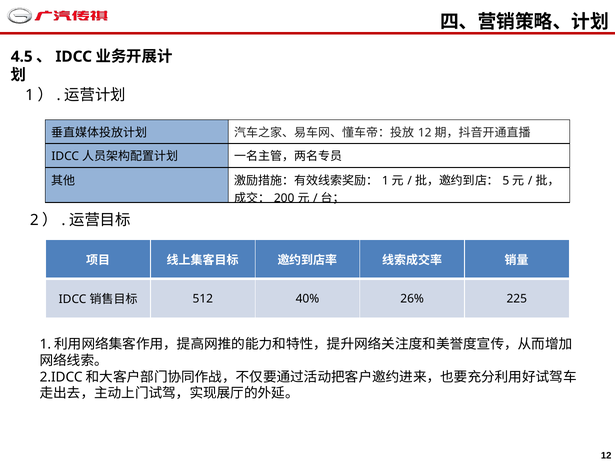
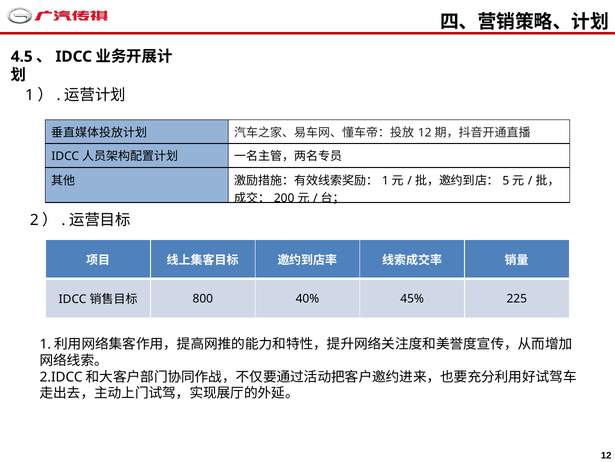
512: 512 -> 800 (203, 298)
26%: 26% -> 45% (412, 298)
